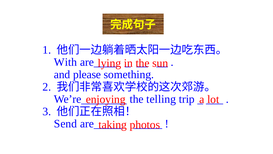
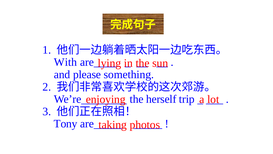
telling: telling -> herself (161, 99)
Send: Send -> Tony (66, 123)
